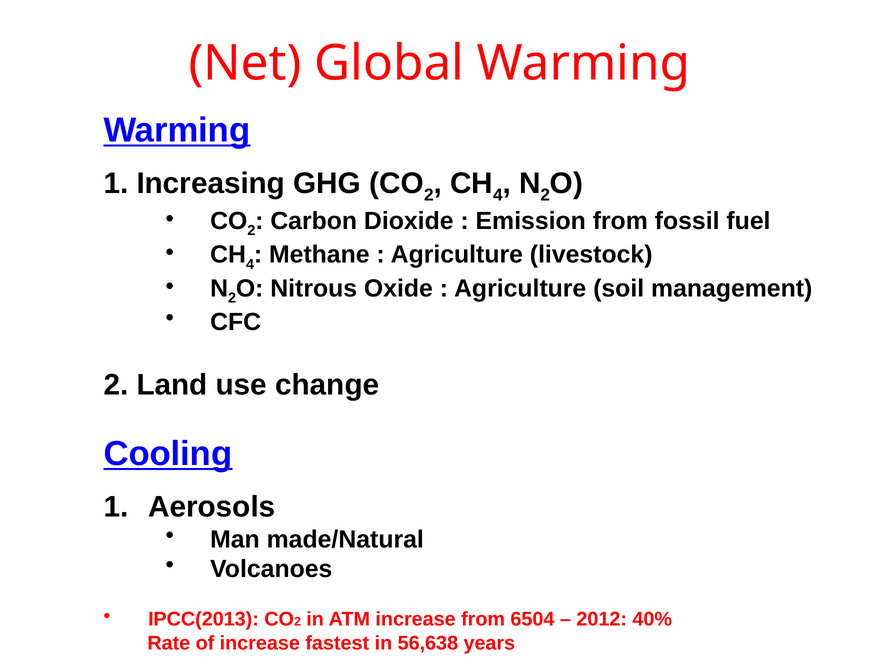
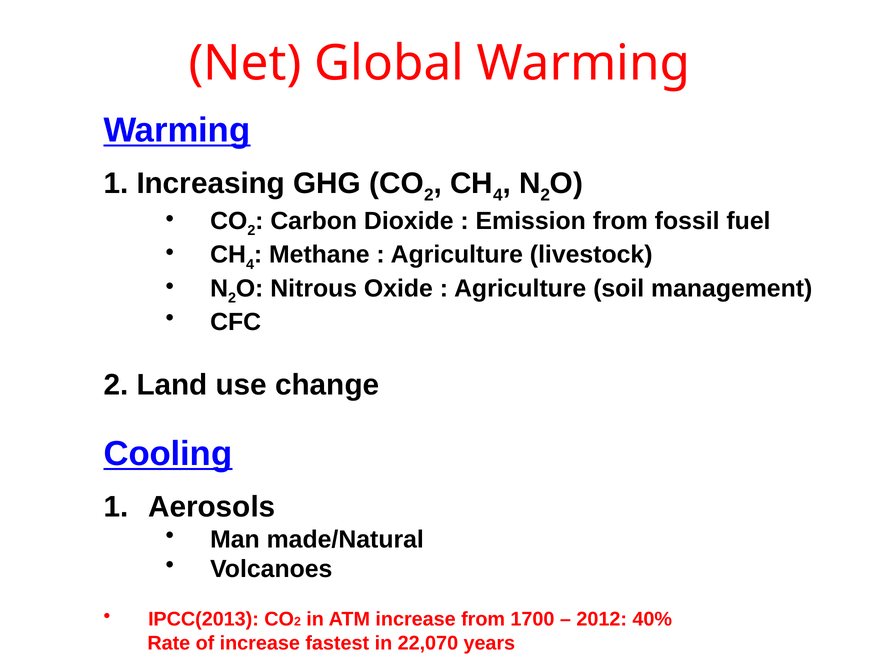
6504: 6504 -> 1700 (533, 619)
56,638: 56,638 -> 22,070 (428, 643)
